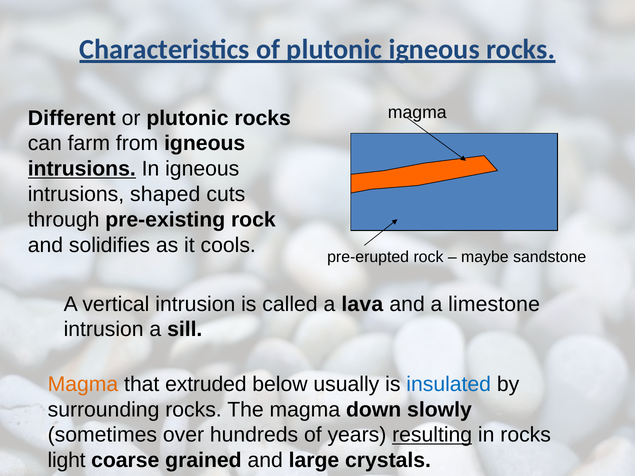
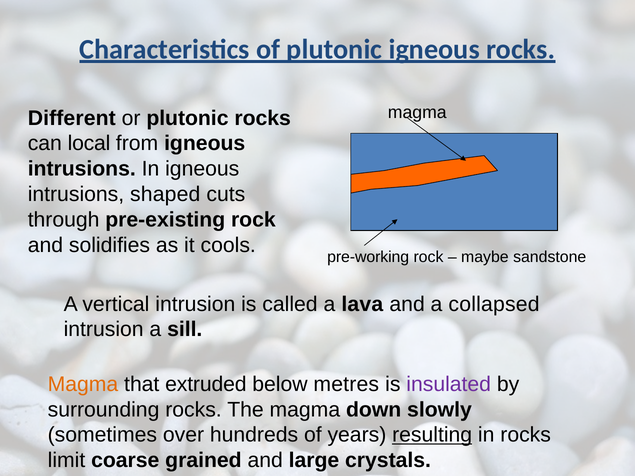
farm: farm -> local (89, 144)
intrusions underline: present -> none (82, 169)
pre-erupted: pre-erupted -> pre-working (368, 257)
limestone: limestone -> collapsed (494, 304)
usually: usually -> metres (346, 384)
insulated colour: blue -> purple (449, 384)
light: light -> limit (66, 461)
